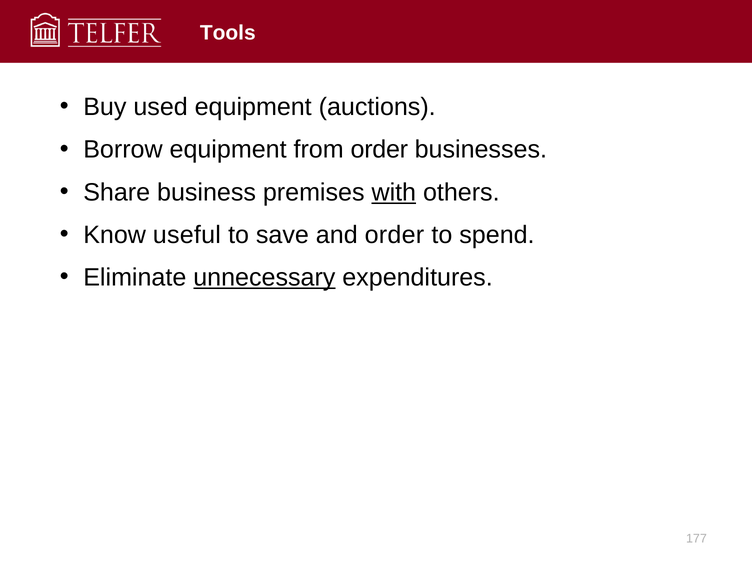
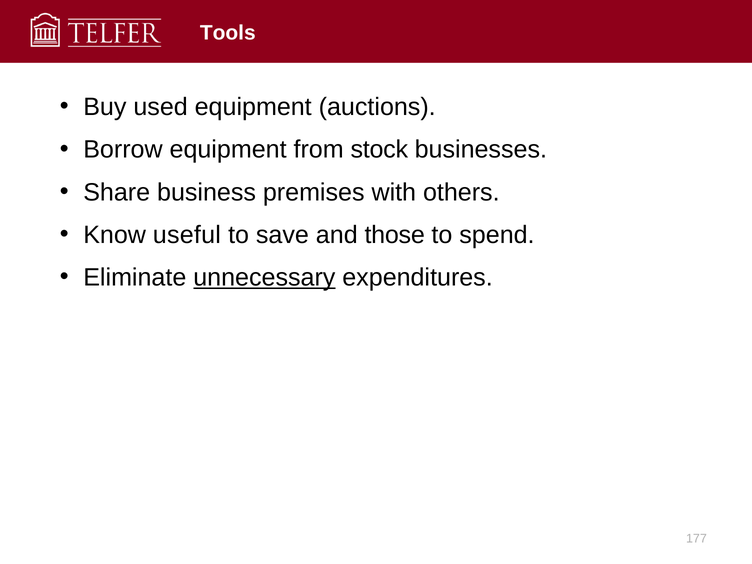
from order: order -> stock (379, 150)
with underline: present -> none (394, 192)
and order: order -> those (395, 235)
